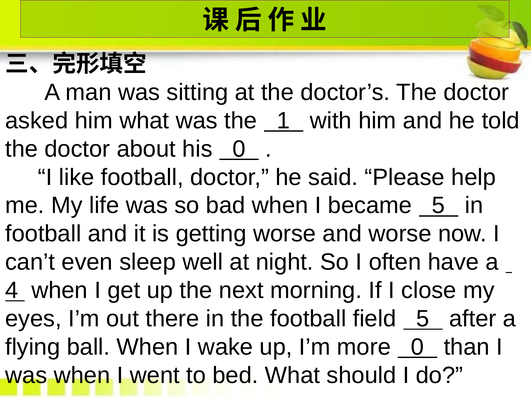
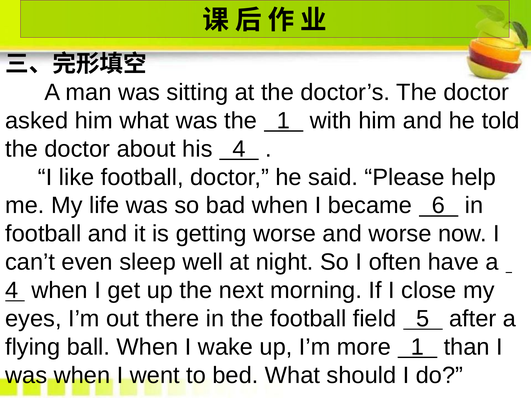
his 0: 0 -> 4 (239, 149)
became 5: 5 -> 6 (439, 206)
more 0: 0 -> 1 (417, 347)
